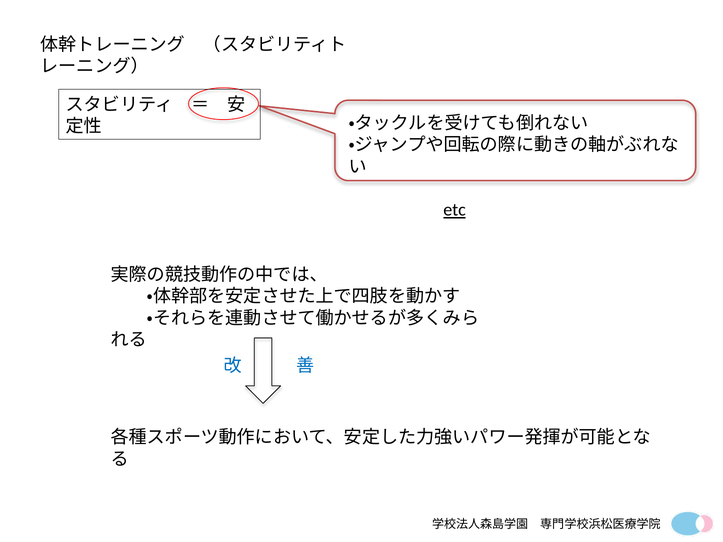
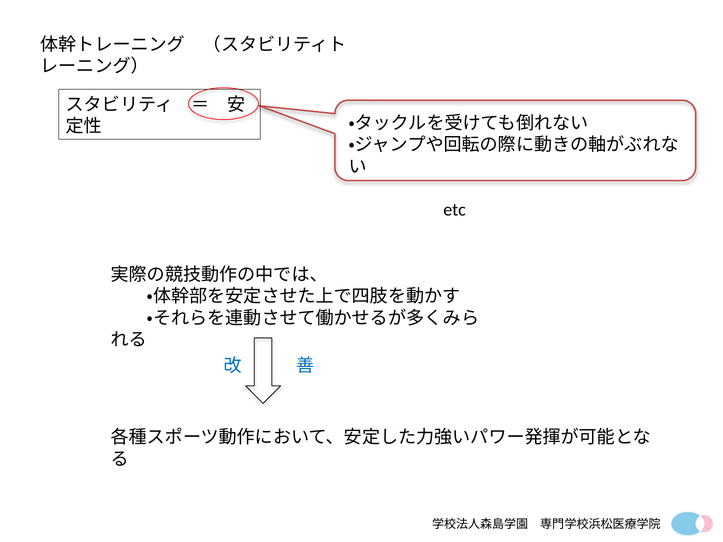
etc underline: present -> none (455, 210)
